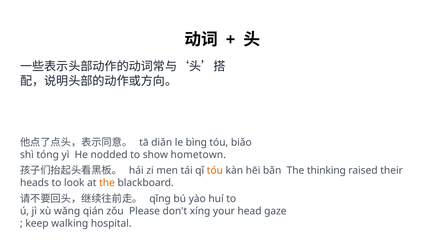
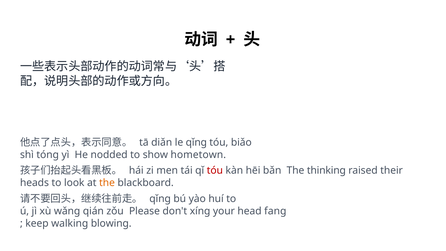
le bìng: bìng -> qǐng (196, 142)
tóu colour: orange -> red (215, 171)
gaze: gaze -> fang (275, 211)
hospital: hospital -> blowing (111, 223)
